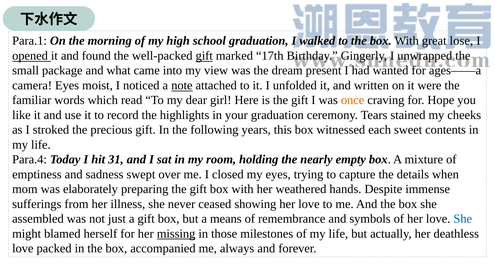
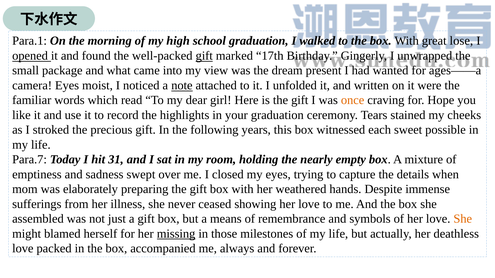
contents: contents -> possible (446, 130)
Para.4: Para.4 -> Para.7 (30, 160)
She colour: blue -> orange (463, 219)
